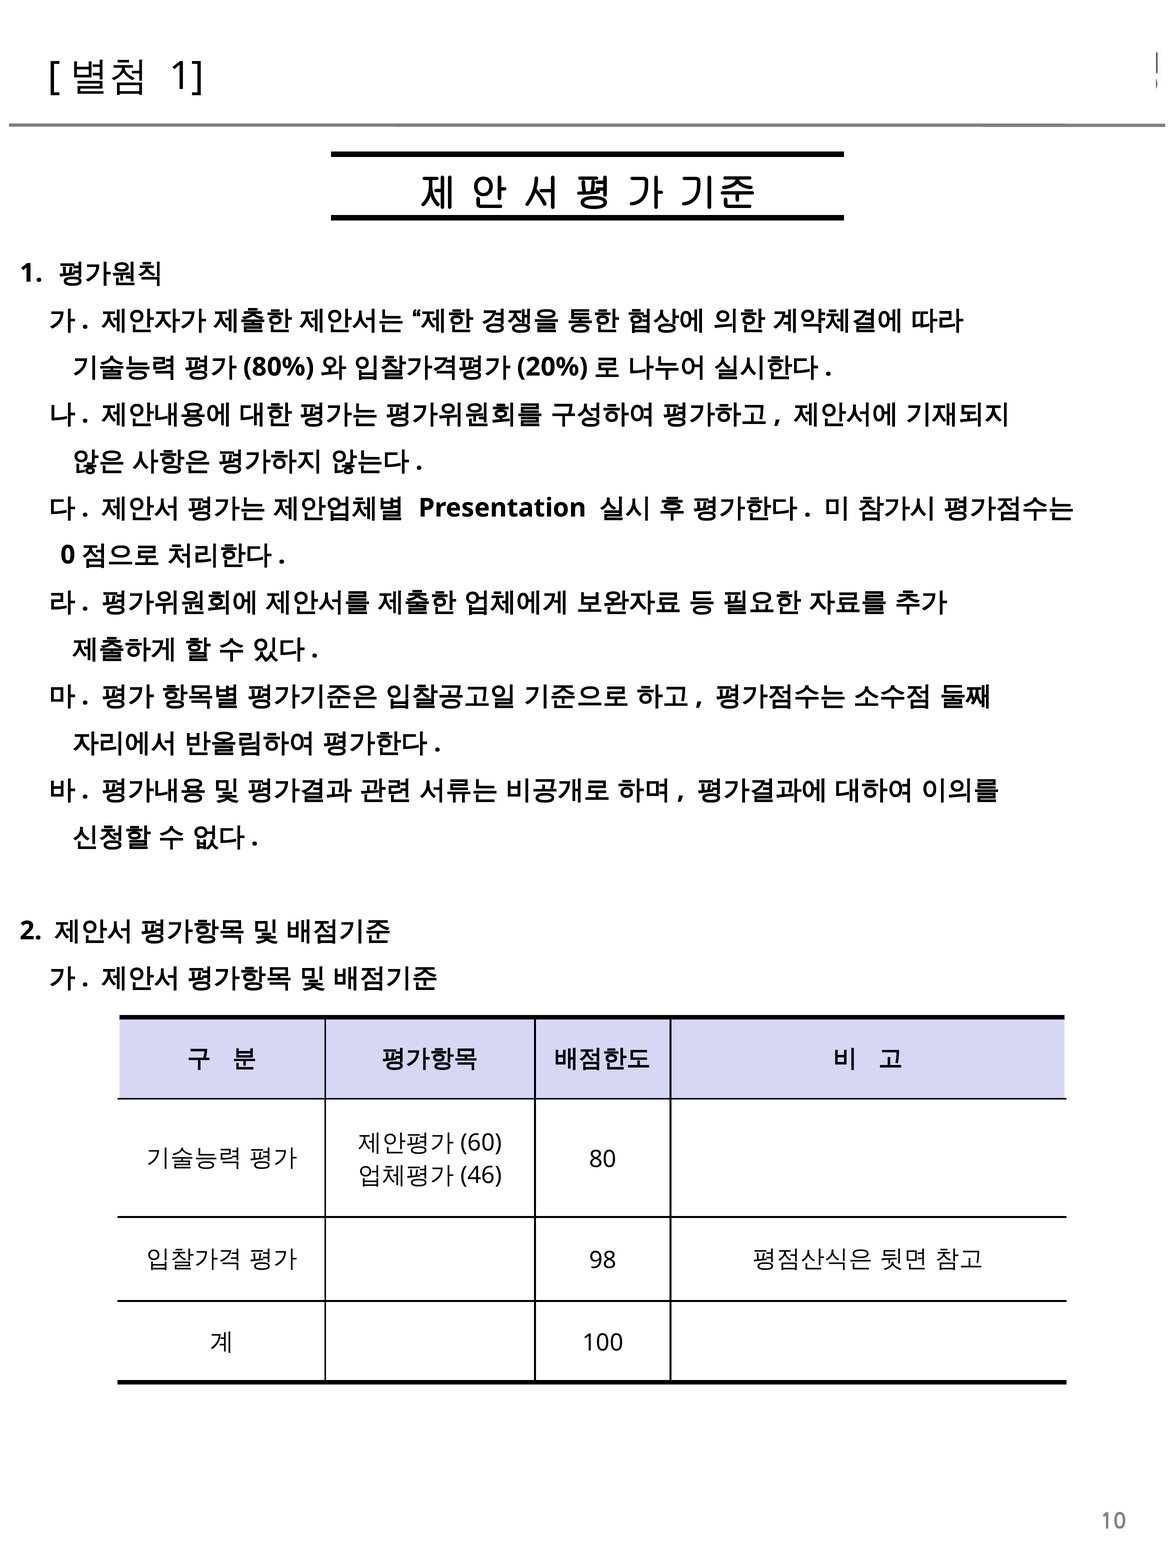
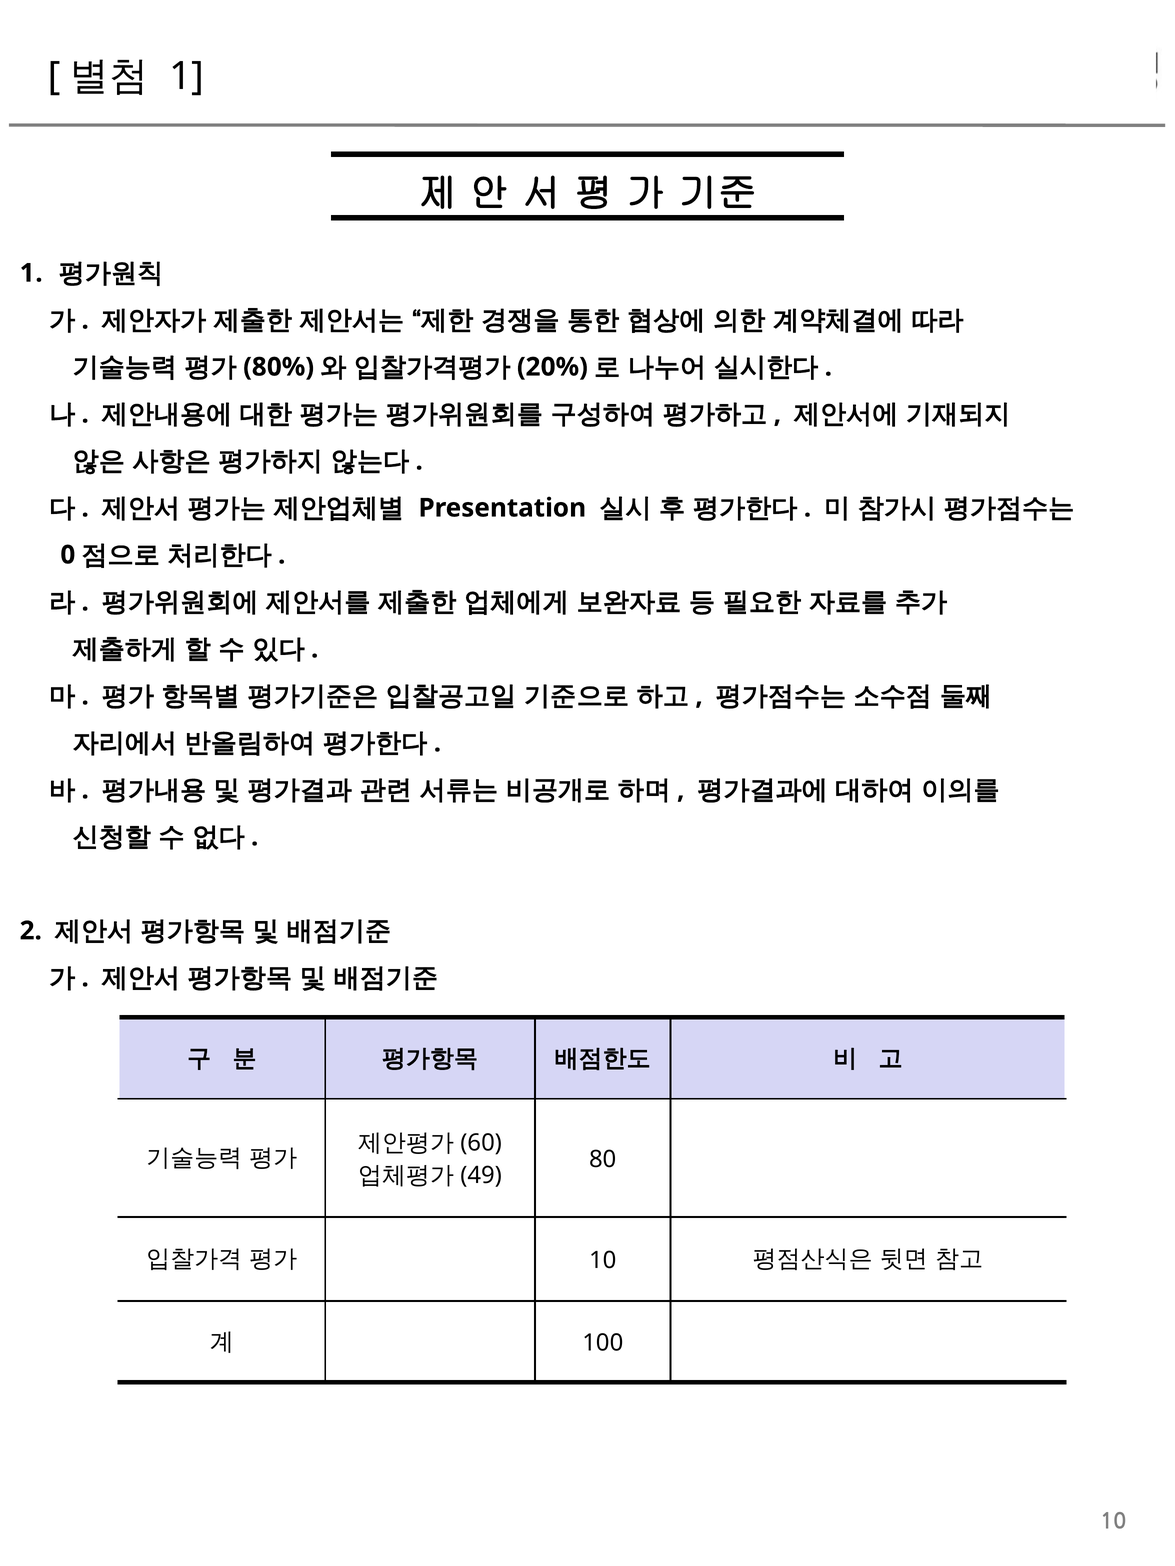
46: 46 -> 49 (481, 1176)
98: 98 -> 10 (603, 1261)
